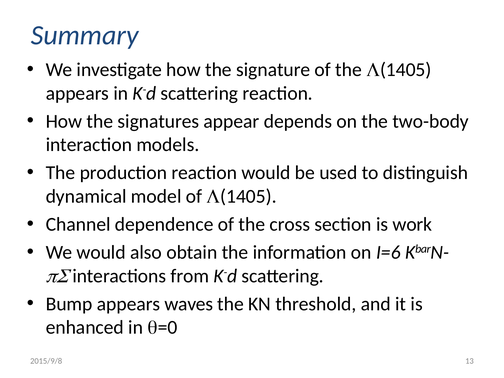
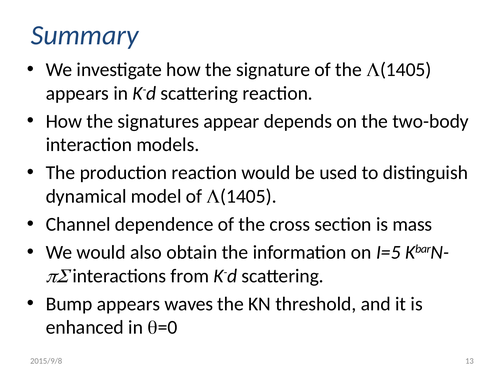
work: work -> mass (412, 224)
I=6: I=6 -> I=5 (388, 252)
